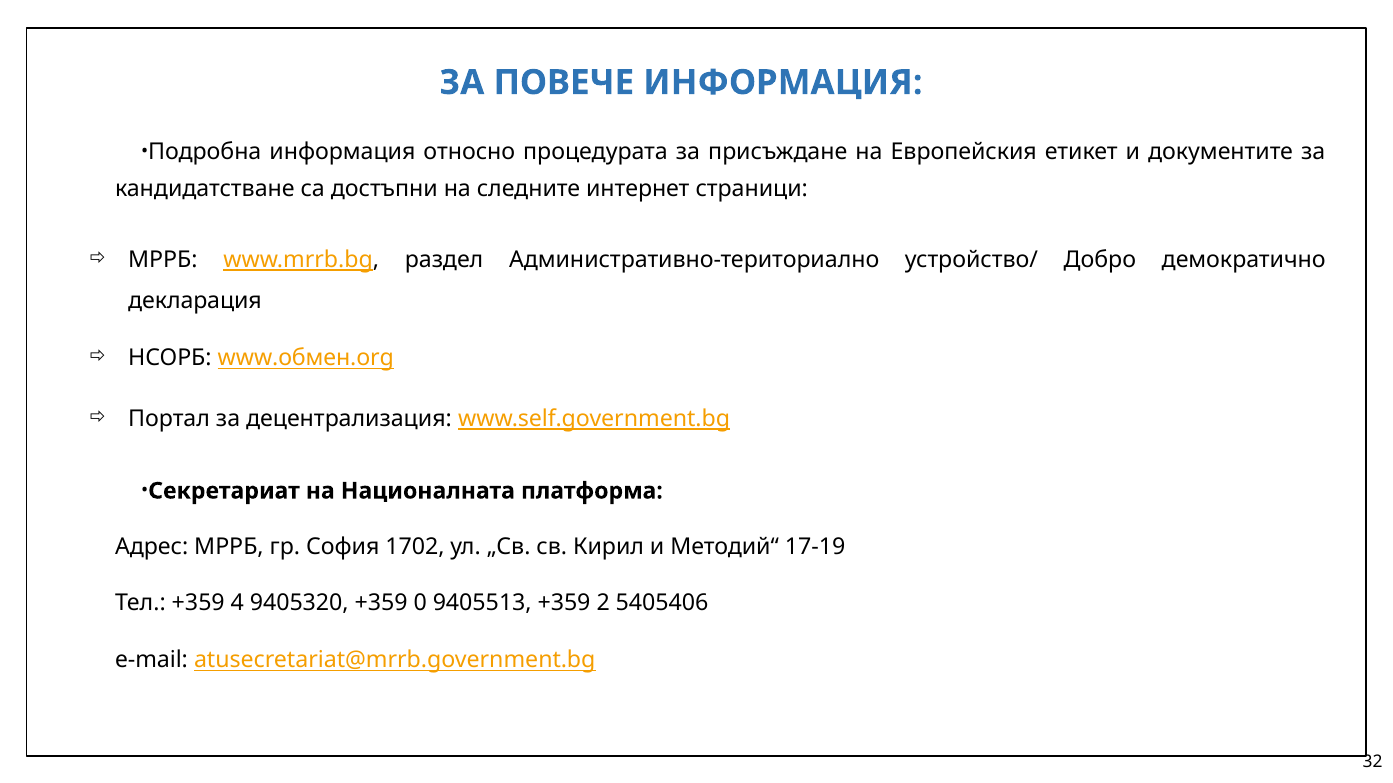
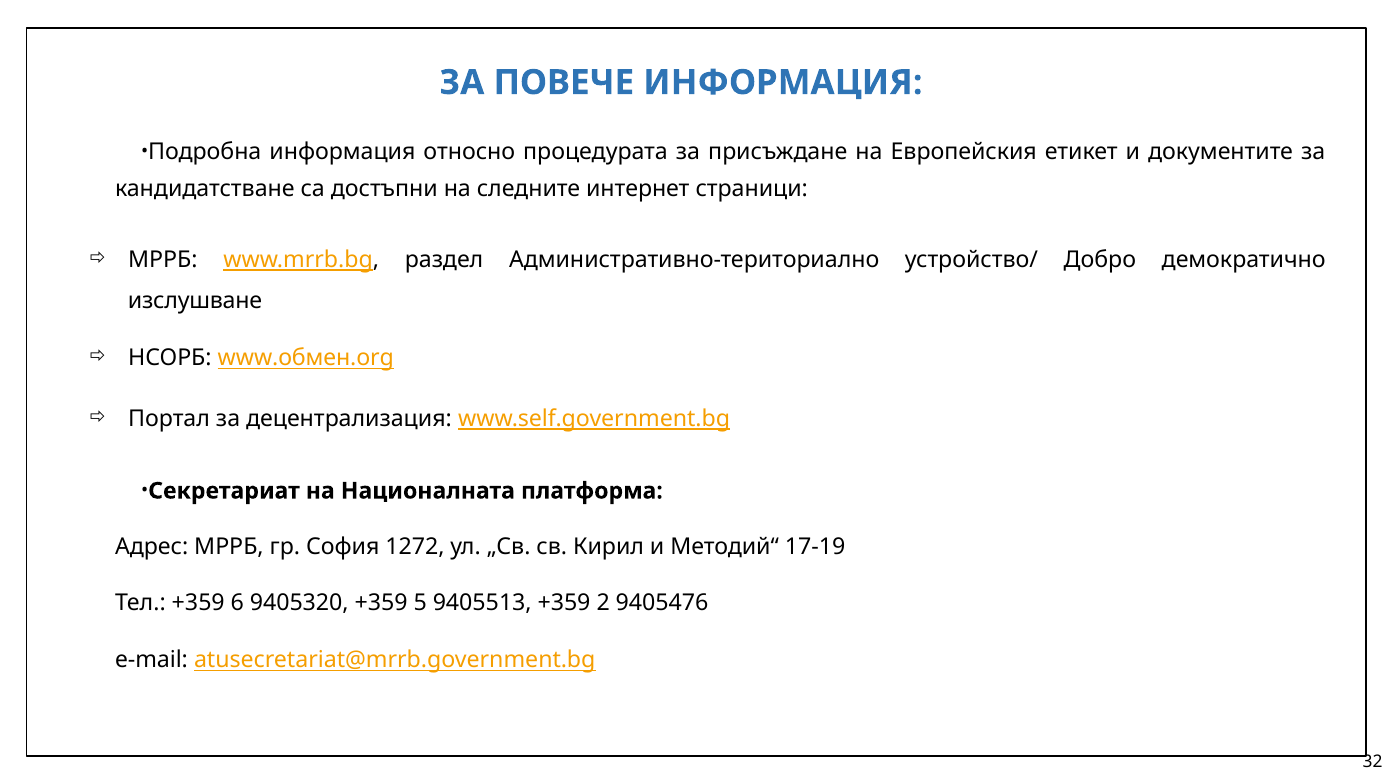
декларация: декларация -> изслушване (195, 301)
1702: 1702 -> 1272 (415, 547)
4: 4 -> 6 (237, 603)
0: 0 -> 5 (420, 603)
5405406: 5405406 -> 9405476 (662, 603)
